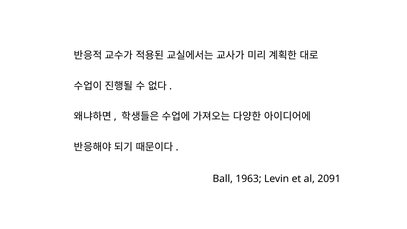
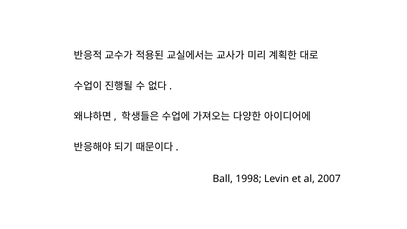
1963: 1963 -> 1998 (249, 179)
2091: 2091 -> 2007 (329, 179)
